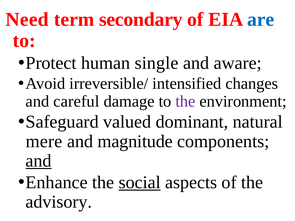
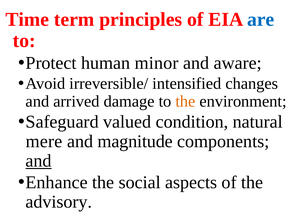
Need: Need -> Time (27, 19)
secondary: secondary -> principles (141, 19)
single: single -> minor (157, 63)
careful: careful -> arrived (76, 101)
the colour: purple -> orange (185, 101)
dominant: dominant -> condition (192, 122)
social underline: present -> none (140, 183)
